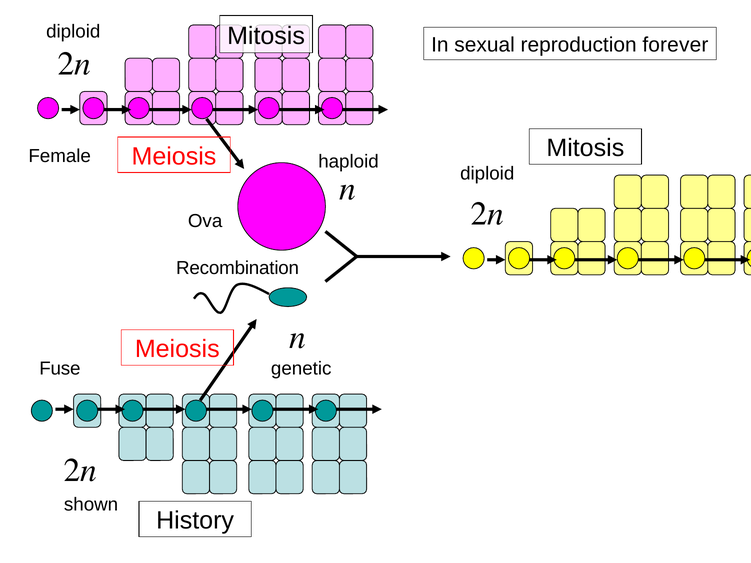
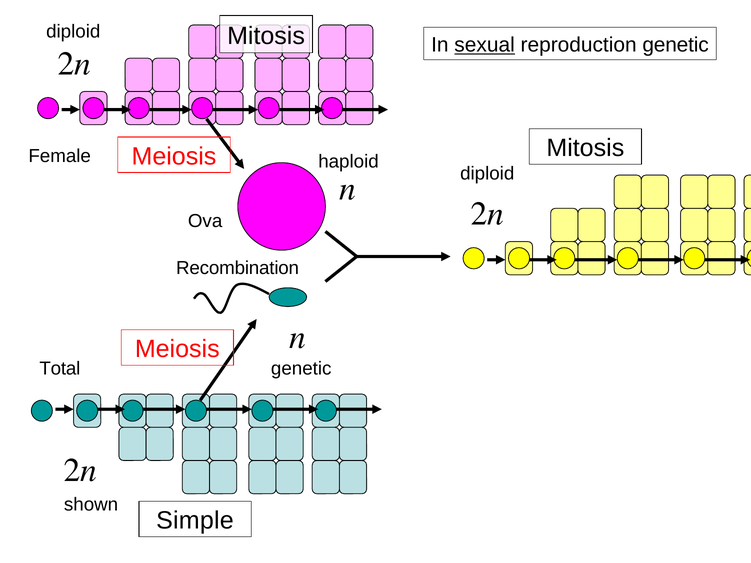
sexual underline: none -> present (485, 45)
reproduction forever: forever -> genetic (676, 45)
Fuse: Fuse -> Total (60, 369)
History: History -> Simple (195, 521)
